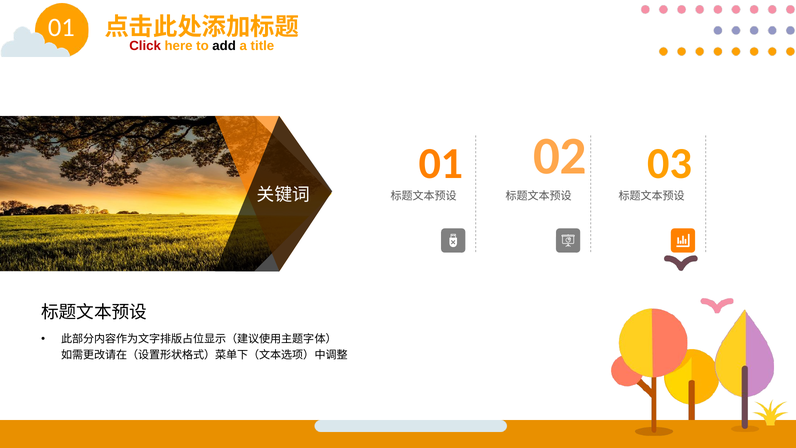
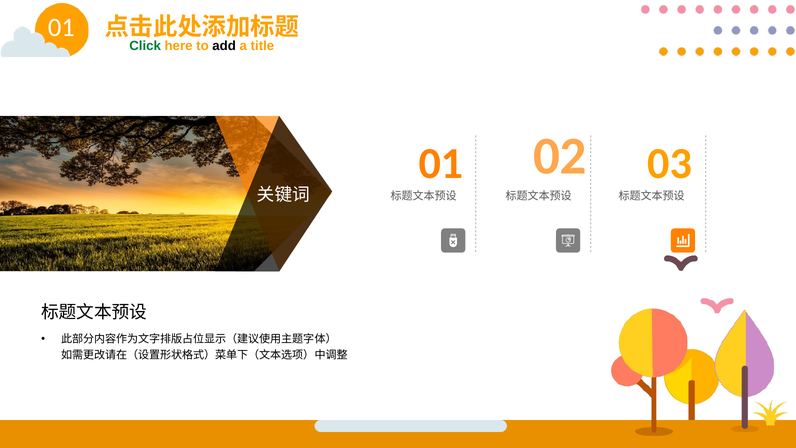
Click colour: red -> green (145, 46)
